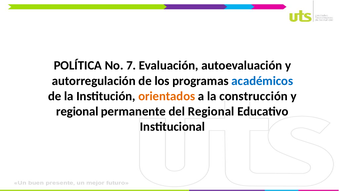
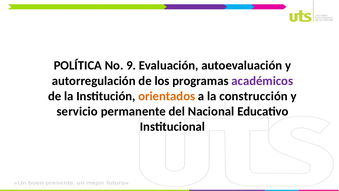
7: 7 -> 9 (131, 65)
académicos colour: blue -> purple (262, 81)
regional: regional -> servicio (77, 111)
del Regional: Regional -> Nacional (211, 111)
